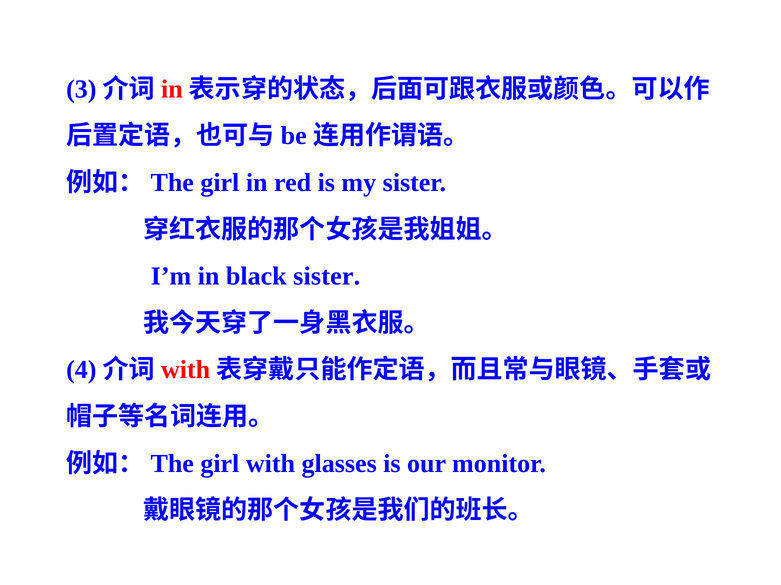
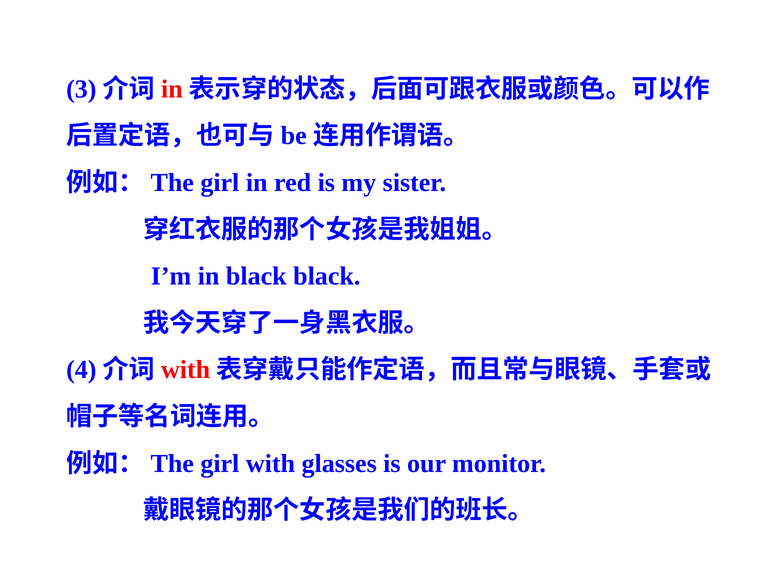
black sister: sister -> black (327, 277)
